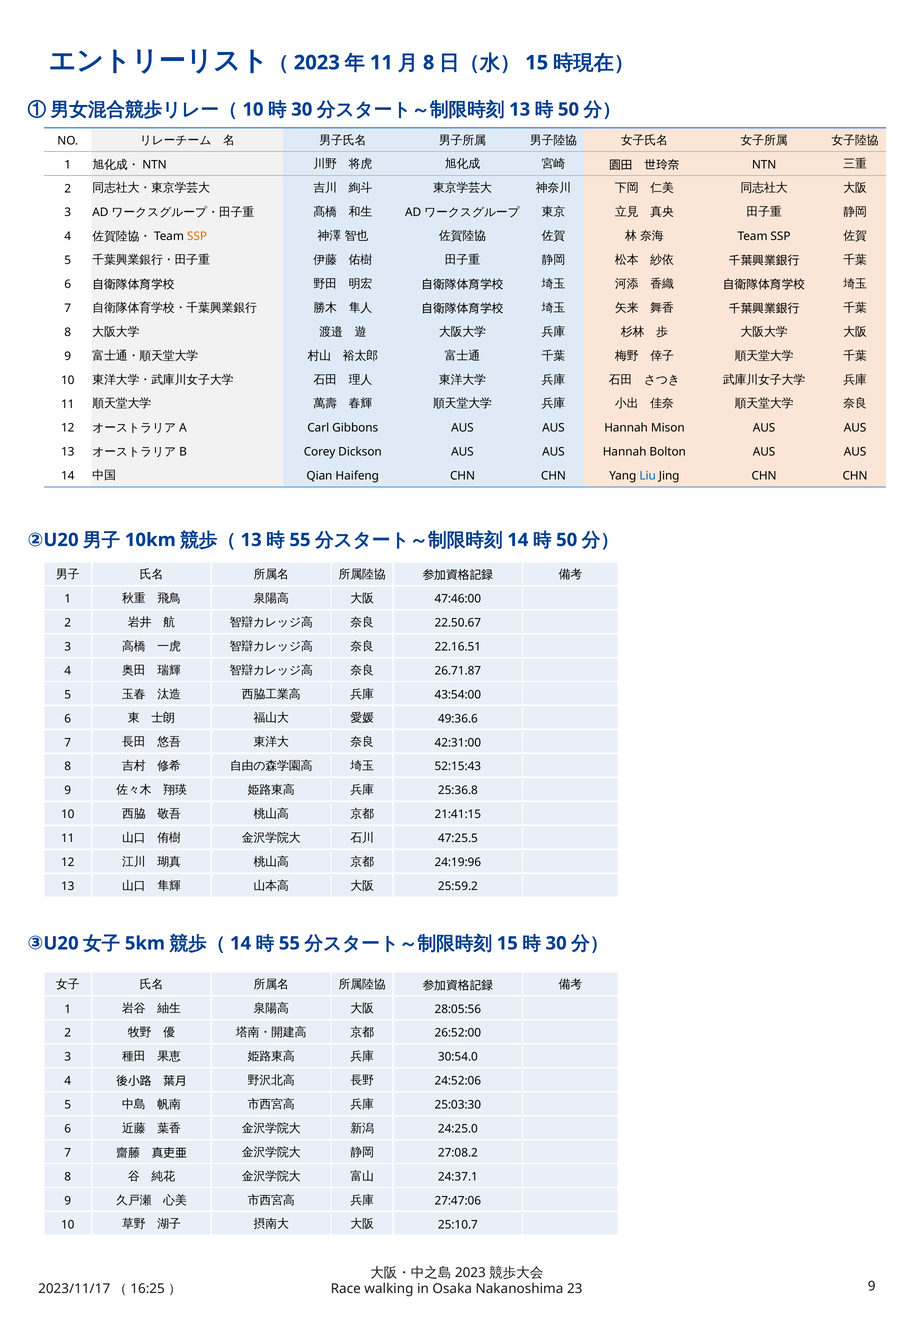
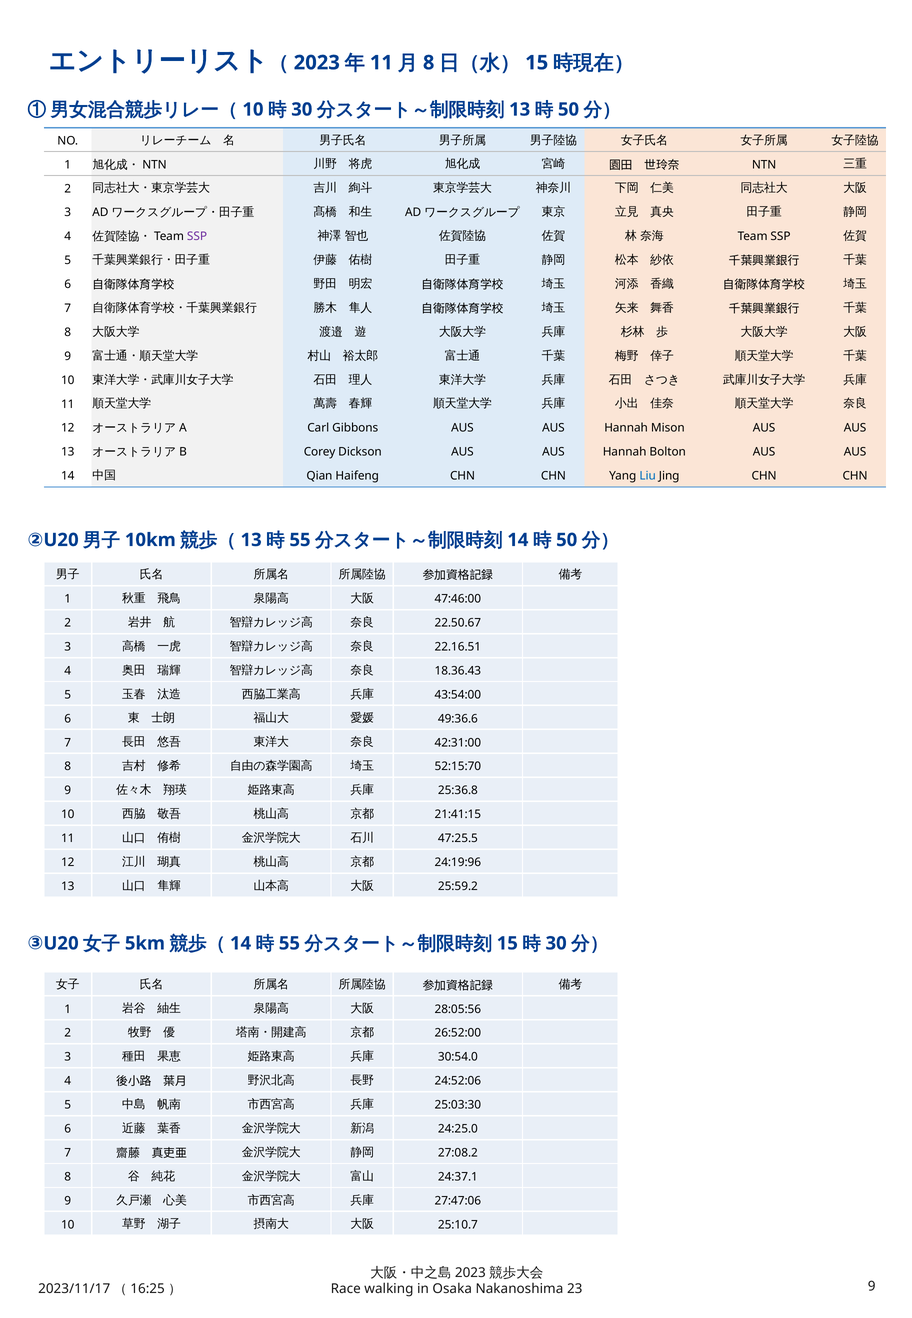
SSP colour: orange -> purple (197, 236)
26.71.87: 26.71.87 -> 18.36.43 (458, 670)
52:15:43: 52:15:43 -> 52:15:70 (458, 766)
